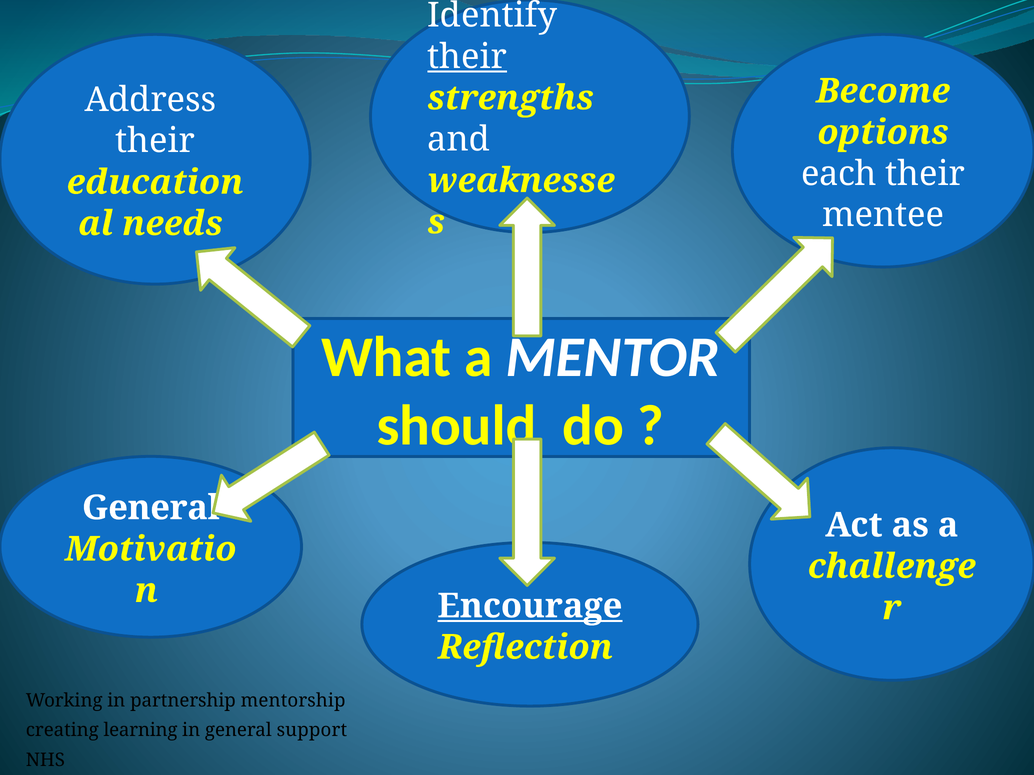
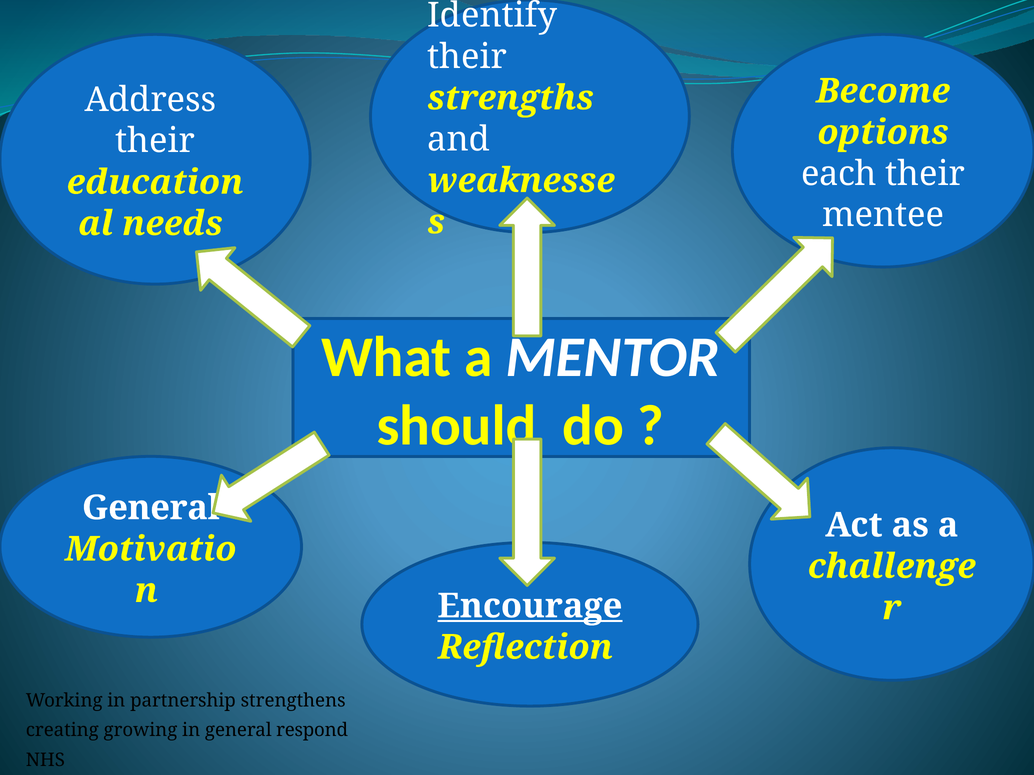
their underline: present -> none (467, 57)
mentorship: mentorship -> strengthens (293, 701)
learning: learning -> growing (140, 731)
support: support -> respond (312, 731)
